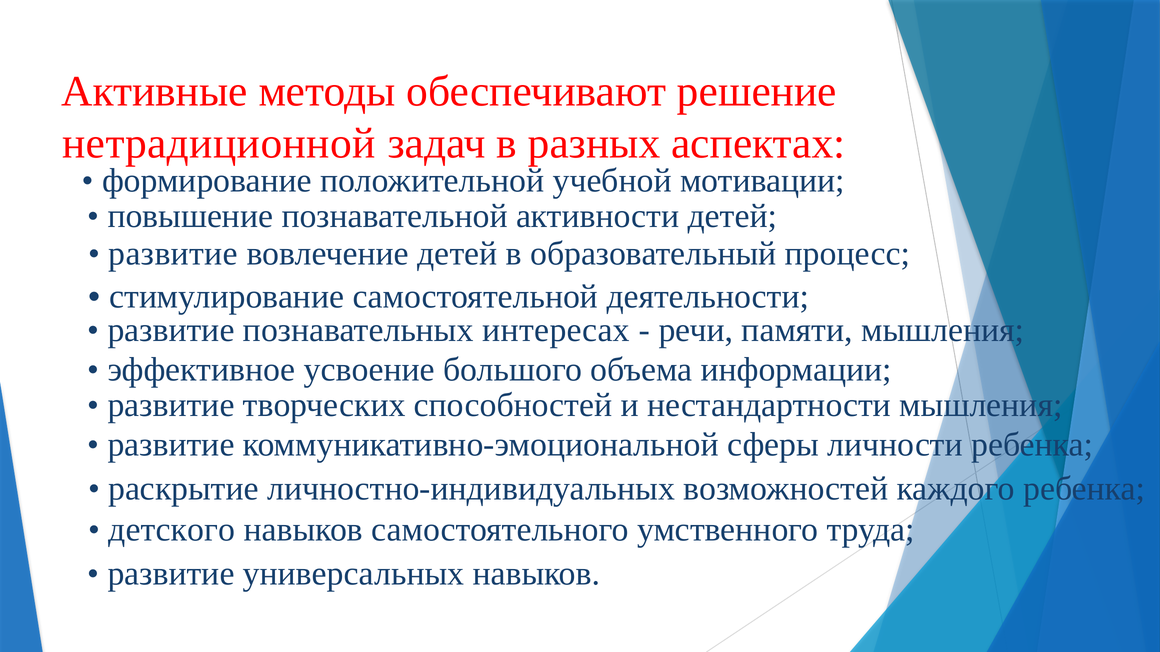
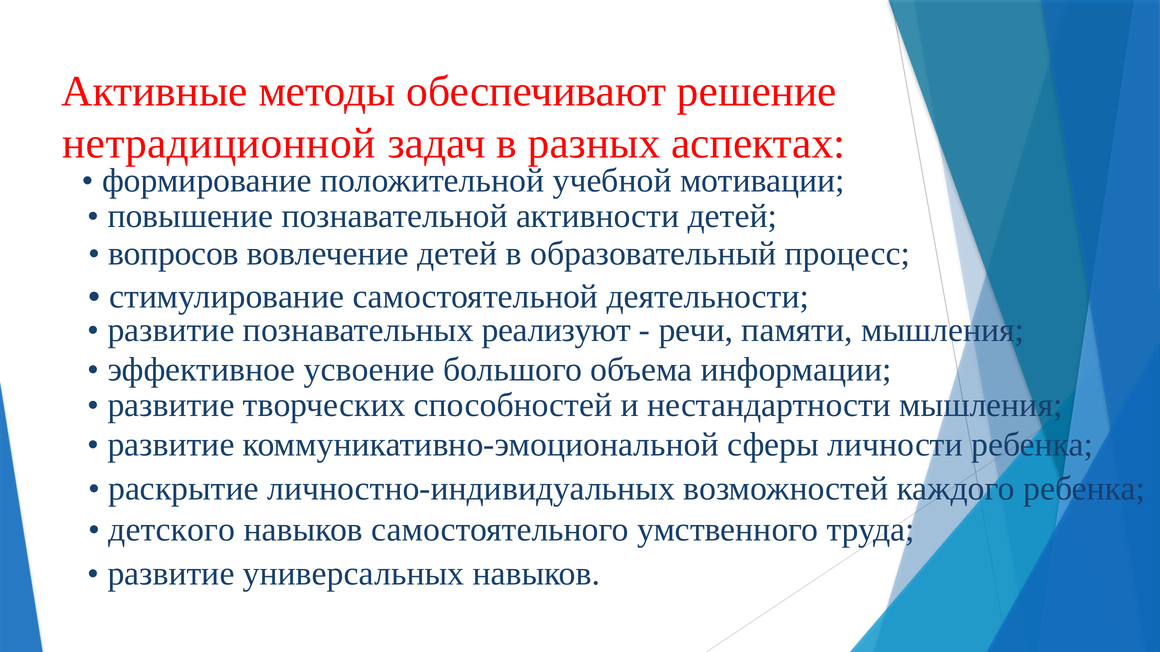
развитие: развитие -> вопросов (173, 254)
интересах: интересах -> реализуют (556, 331)
